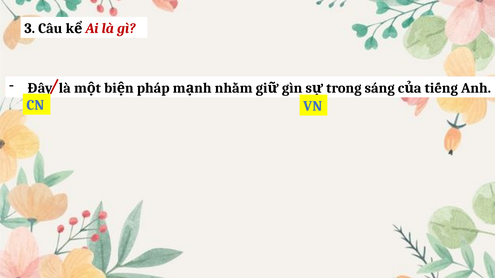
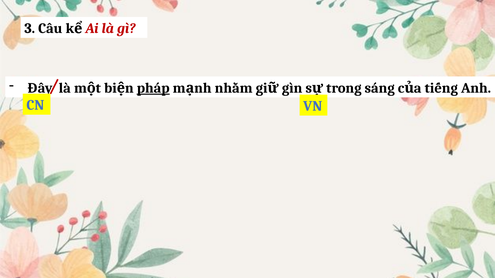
pháp underline: none -> present (153, 88)
